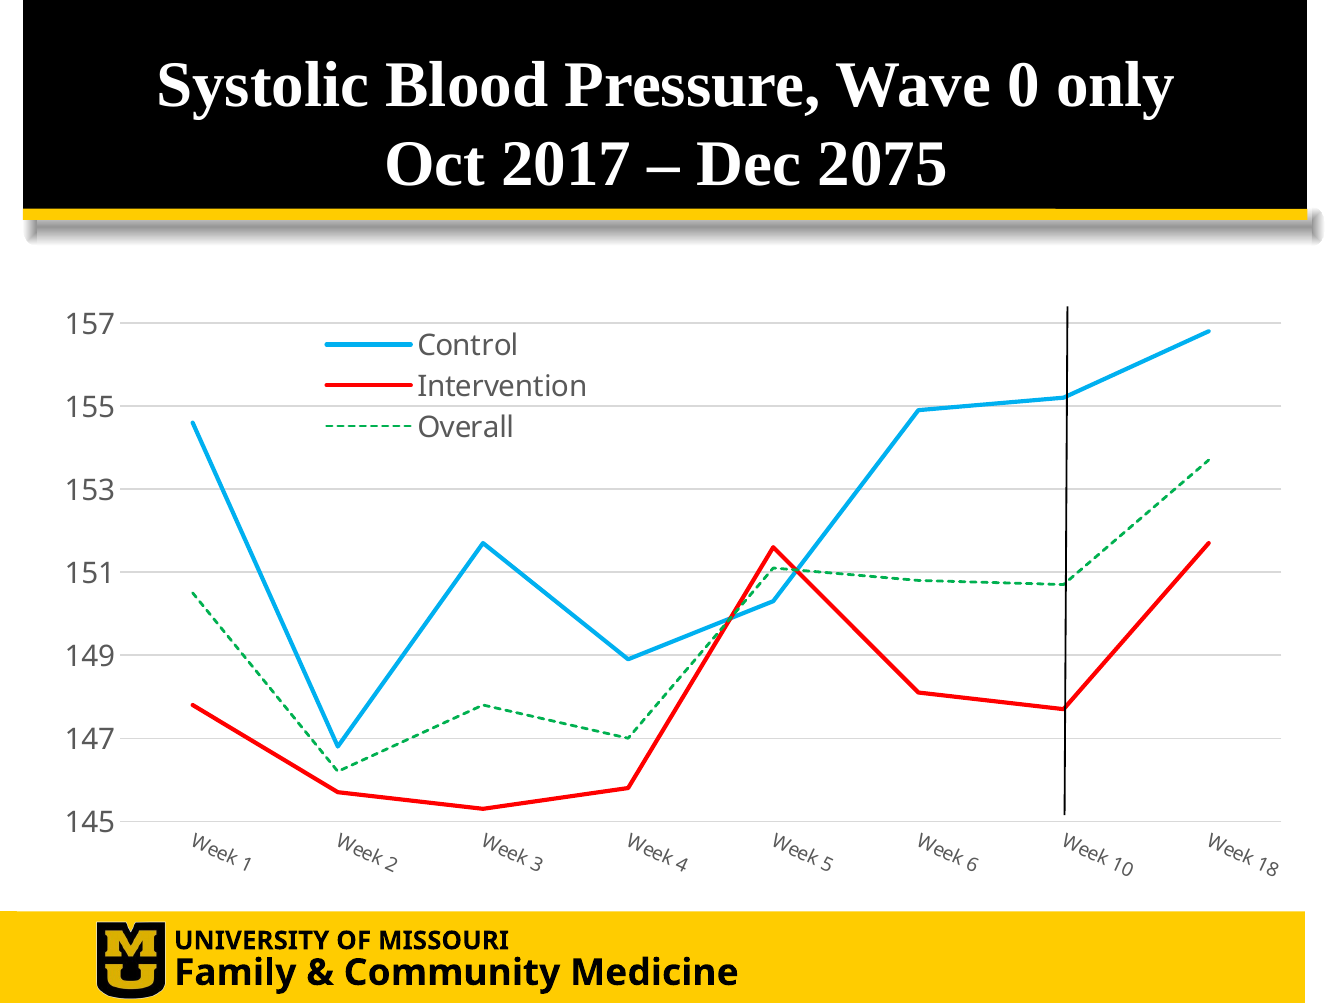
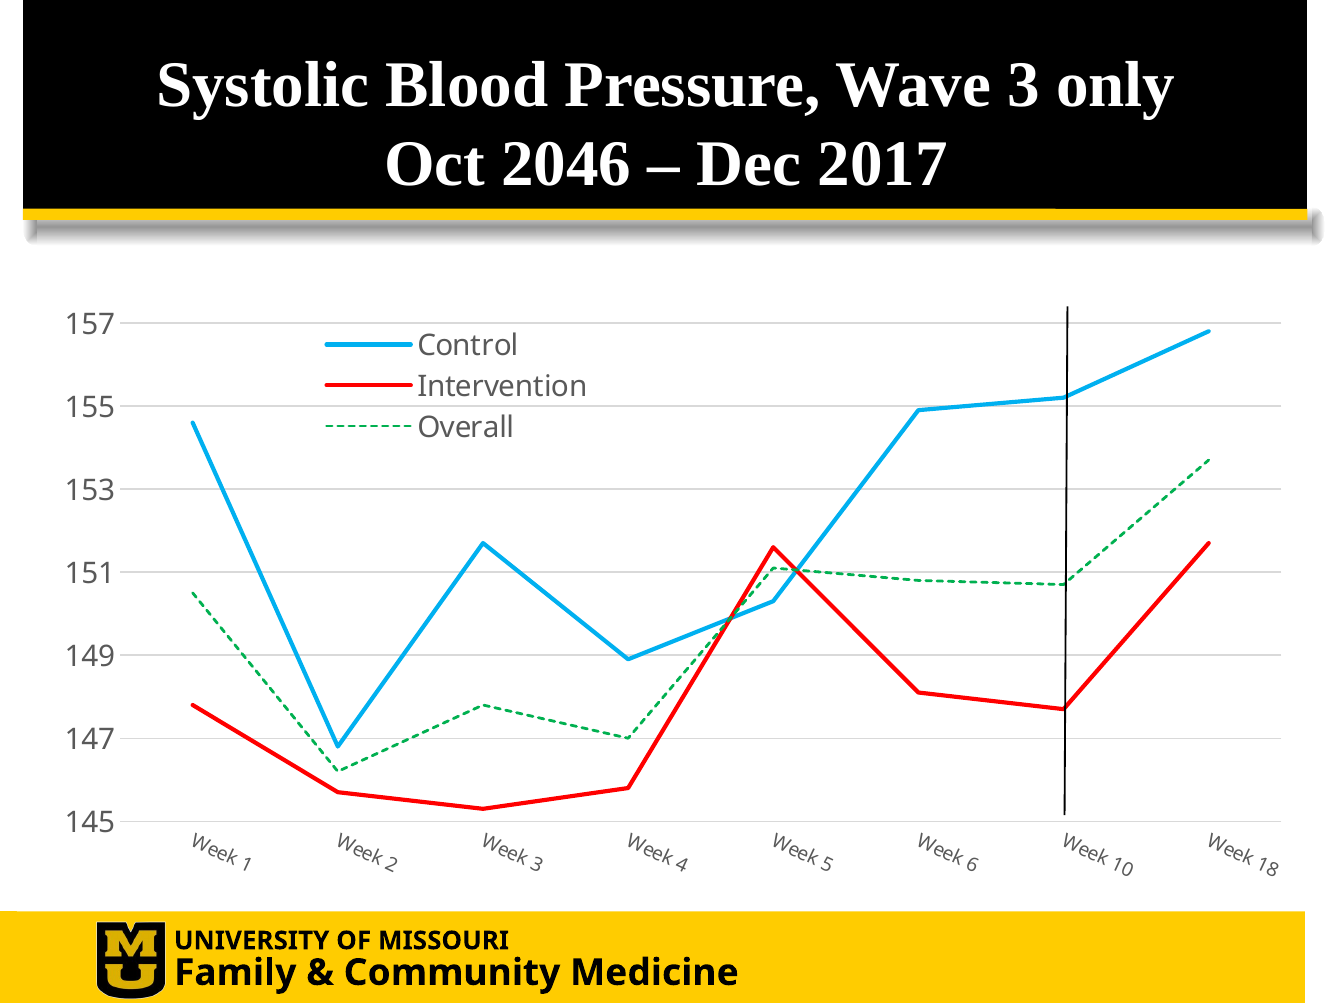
Wave 0: 0 -> 3 (1023, 86)
2017: 2017 -> 2046 (566, 164)
2075: 2075 -> 2017 (883, 164)
